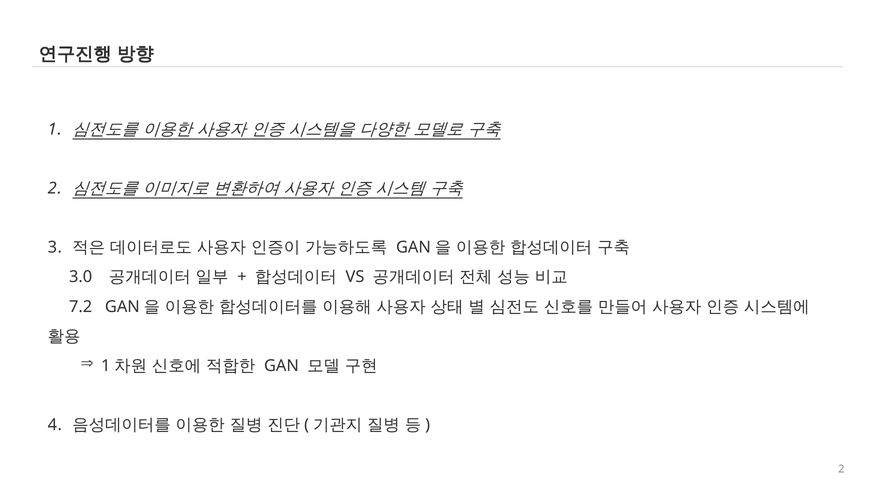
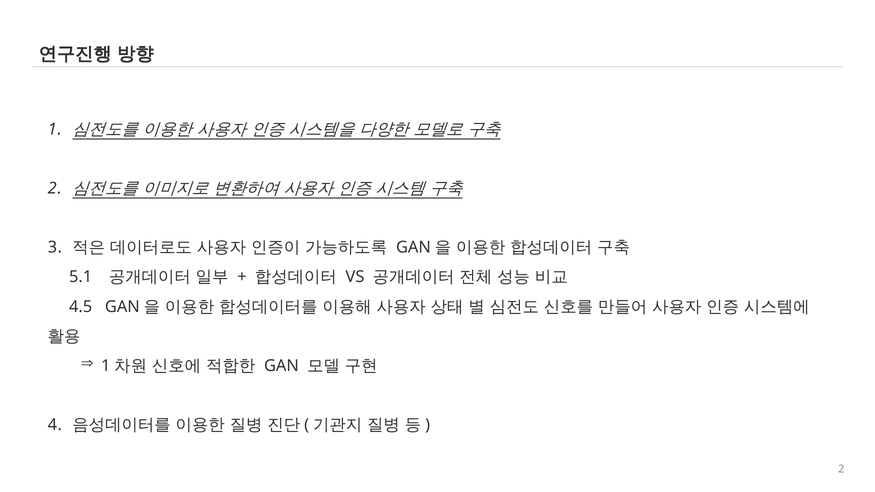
3.0: 3.0 -> 5.1 (81, 277)
7.2: 7.2 -> 4.5 (81, 307)
